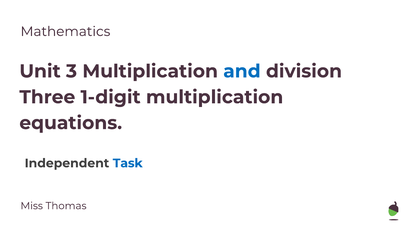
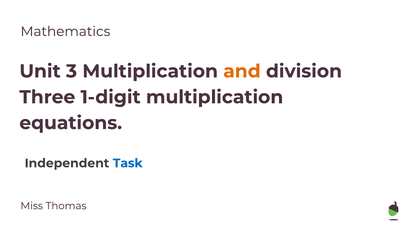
and colour: blue -> orange (242, 71)
